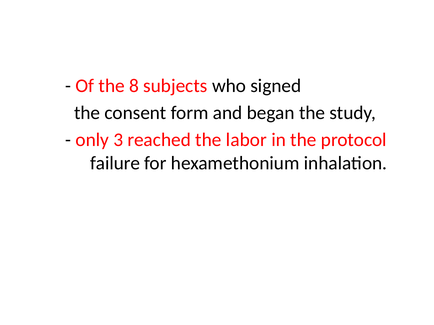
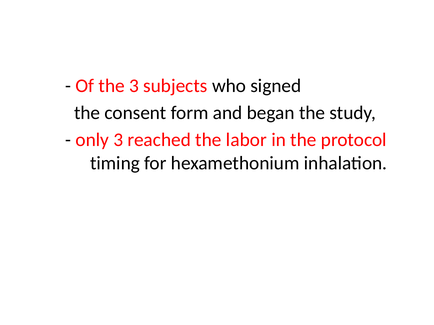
the 8: 8 -> 3 (134, 86)
failure: failure -> timing (115, 163)
